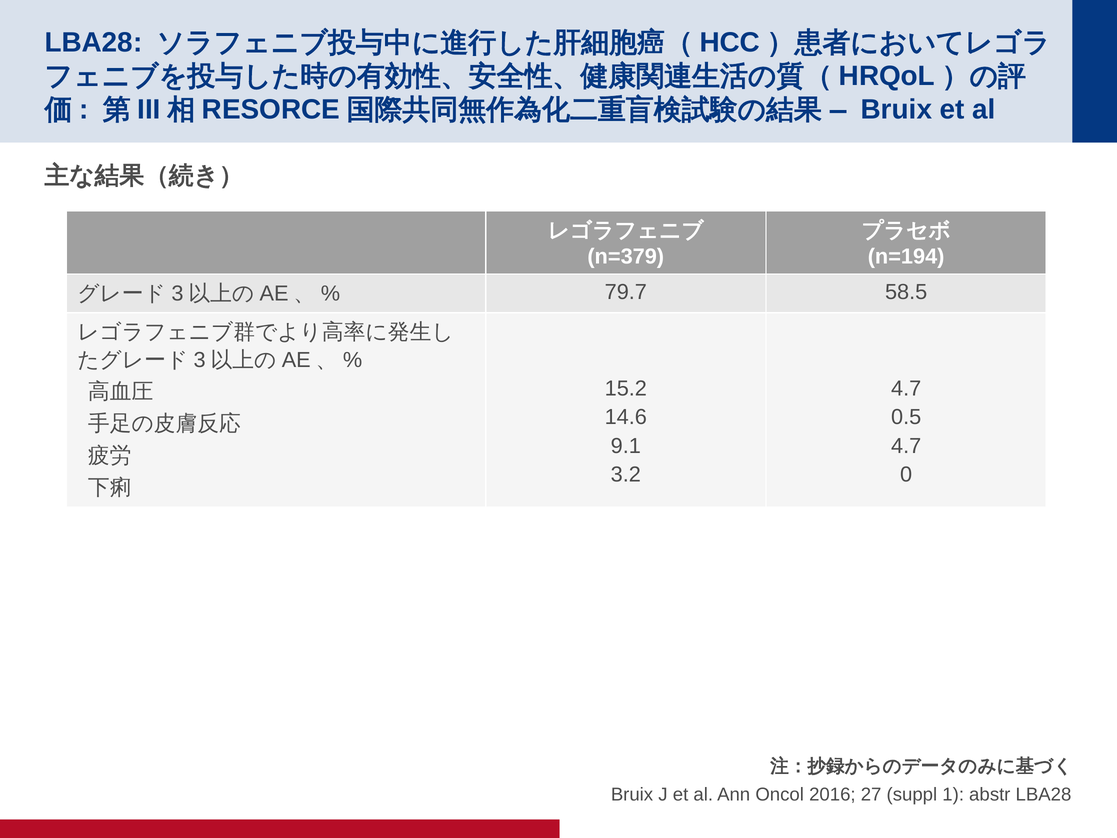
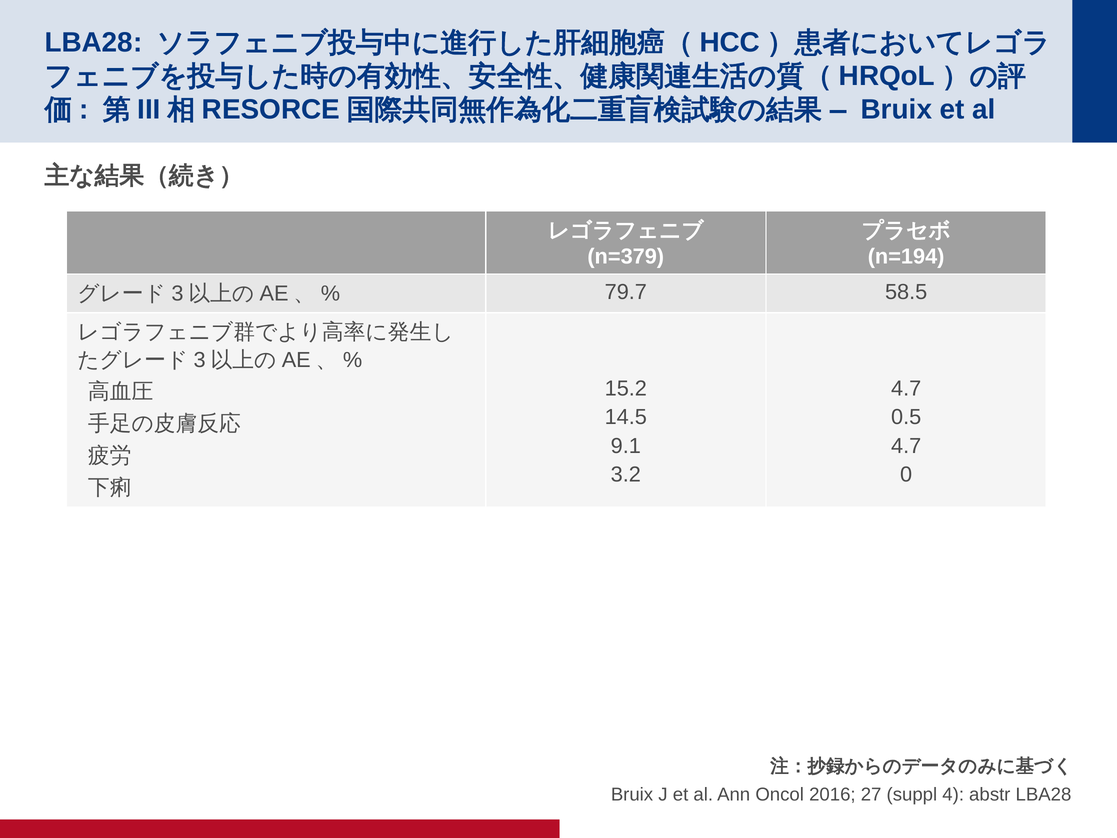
14.6: 14.6 -> 14.5 (626, 417)
1: 1 -> 4 (953, 794)
